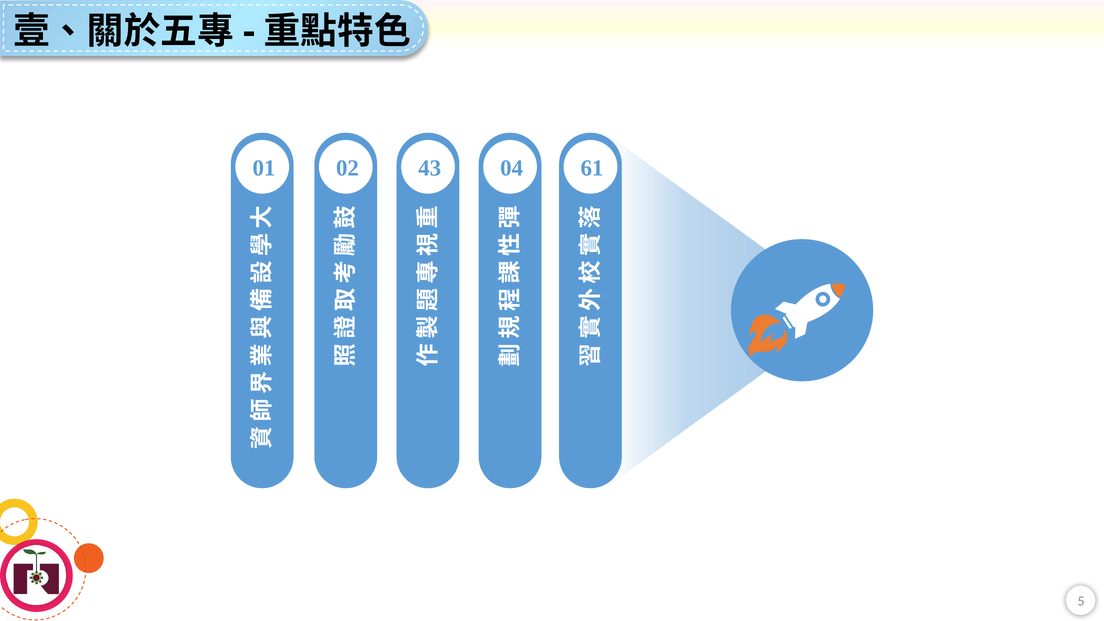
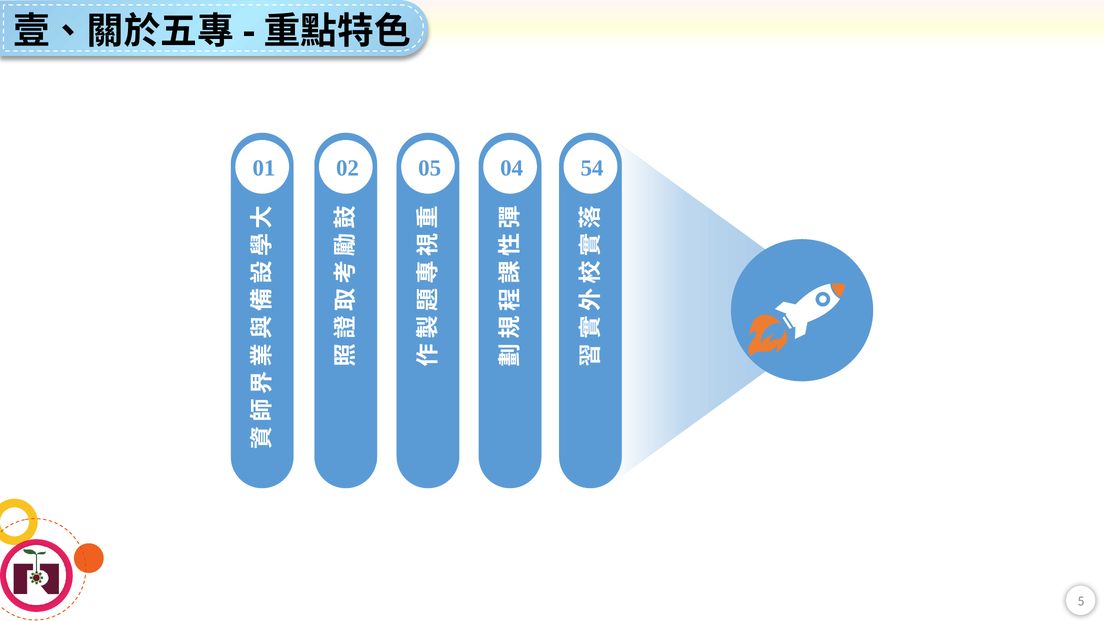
43: 43 -> 05 (430, 168)
61: 61 -> 54 (592, 168)
